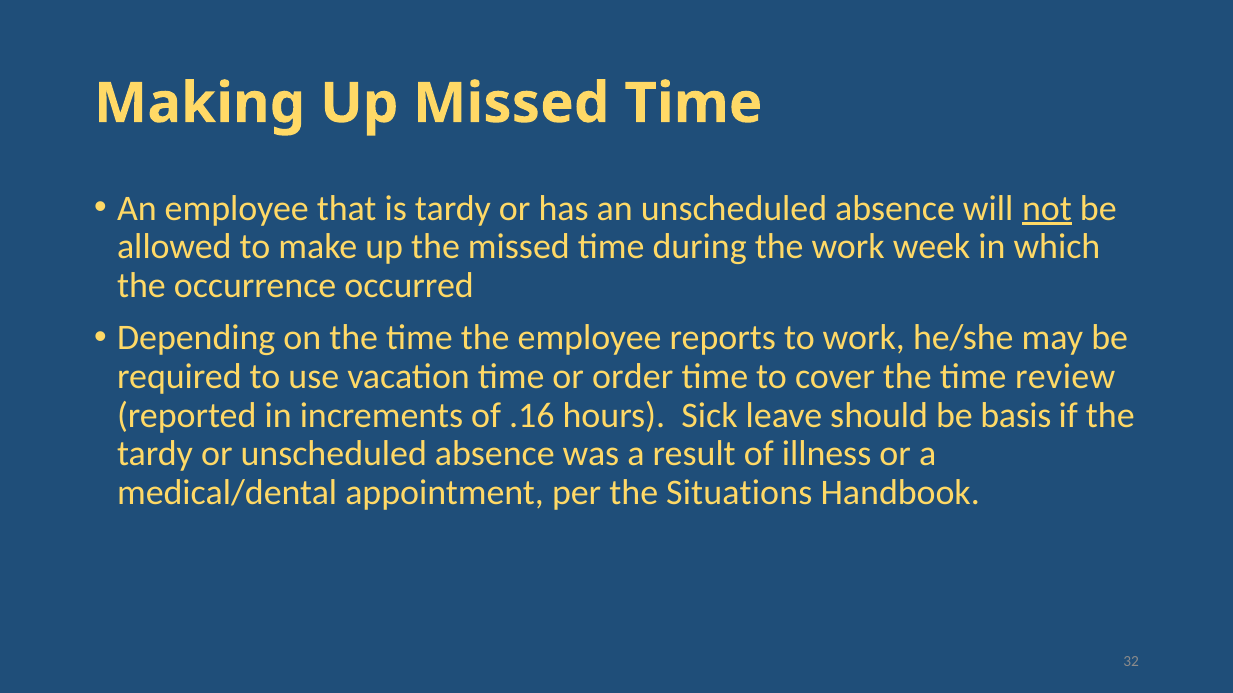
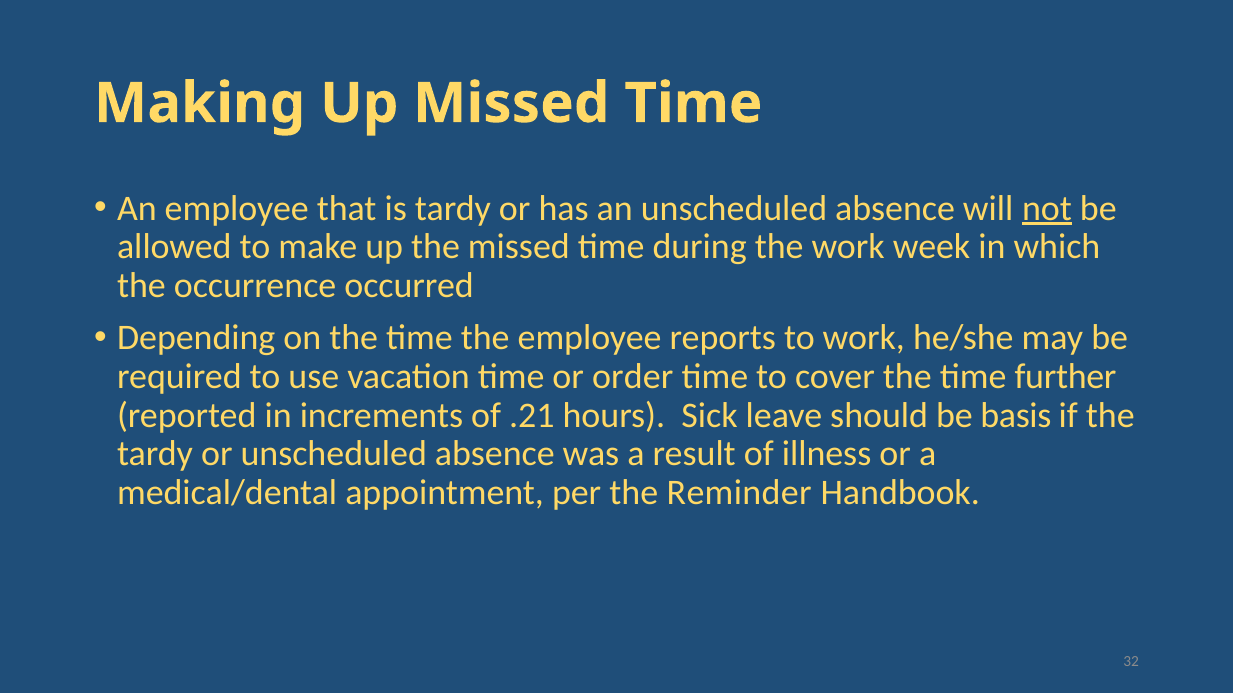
review: review -> further (1066, 377)
.16: .16 -> .21 (532, 416)
Situations: Situations -> Reminder (739, 493)
